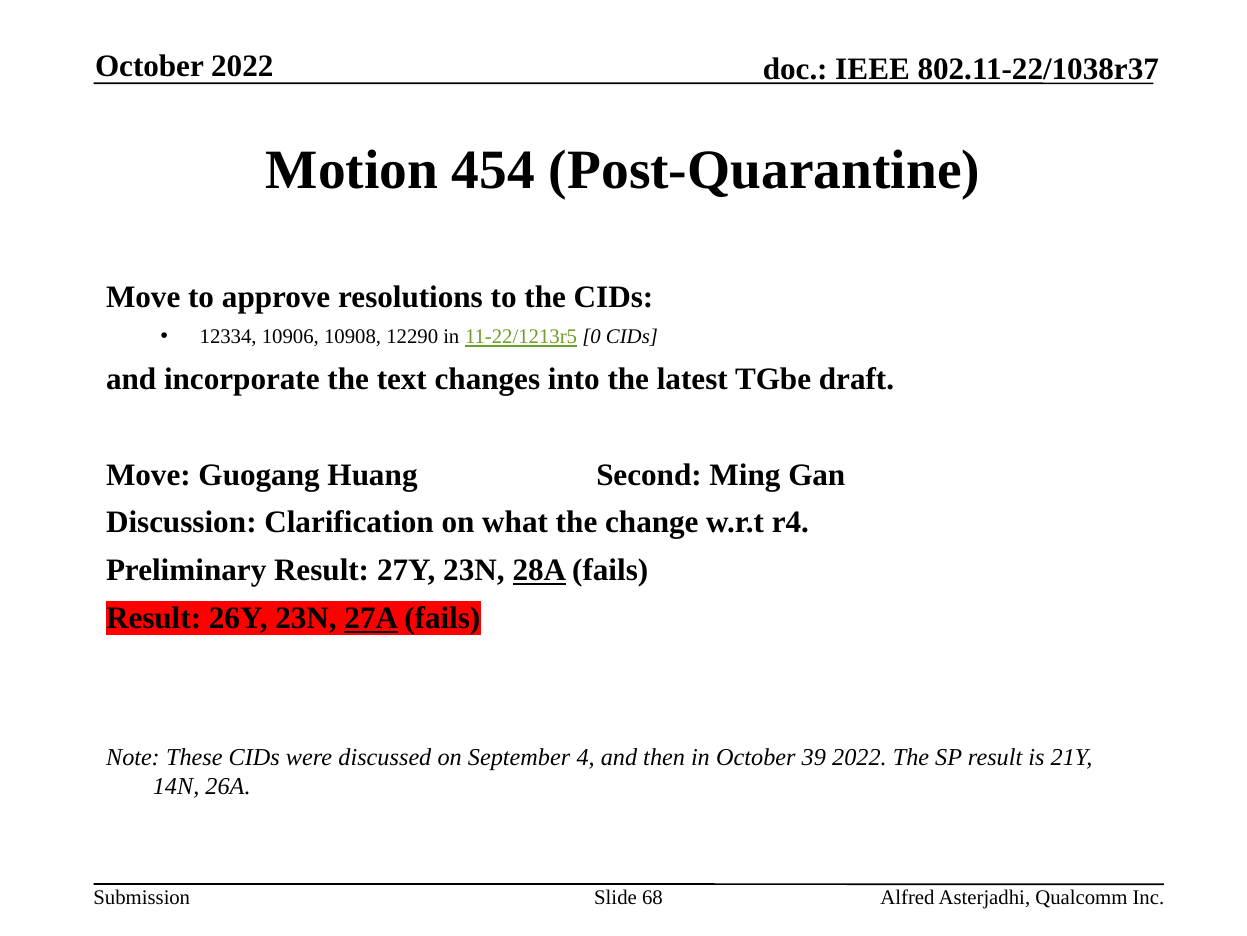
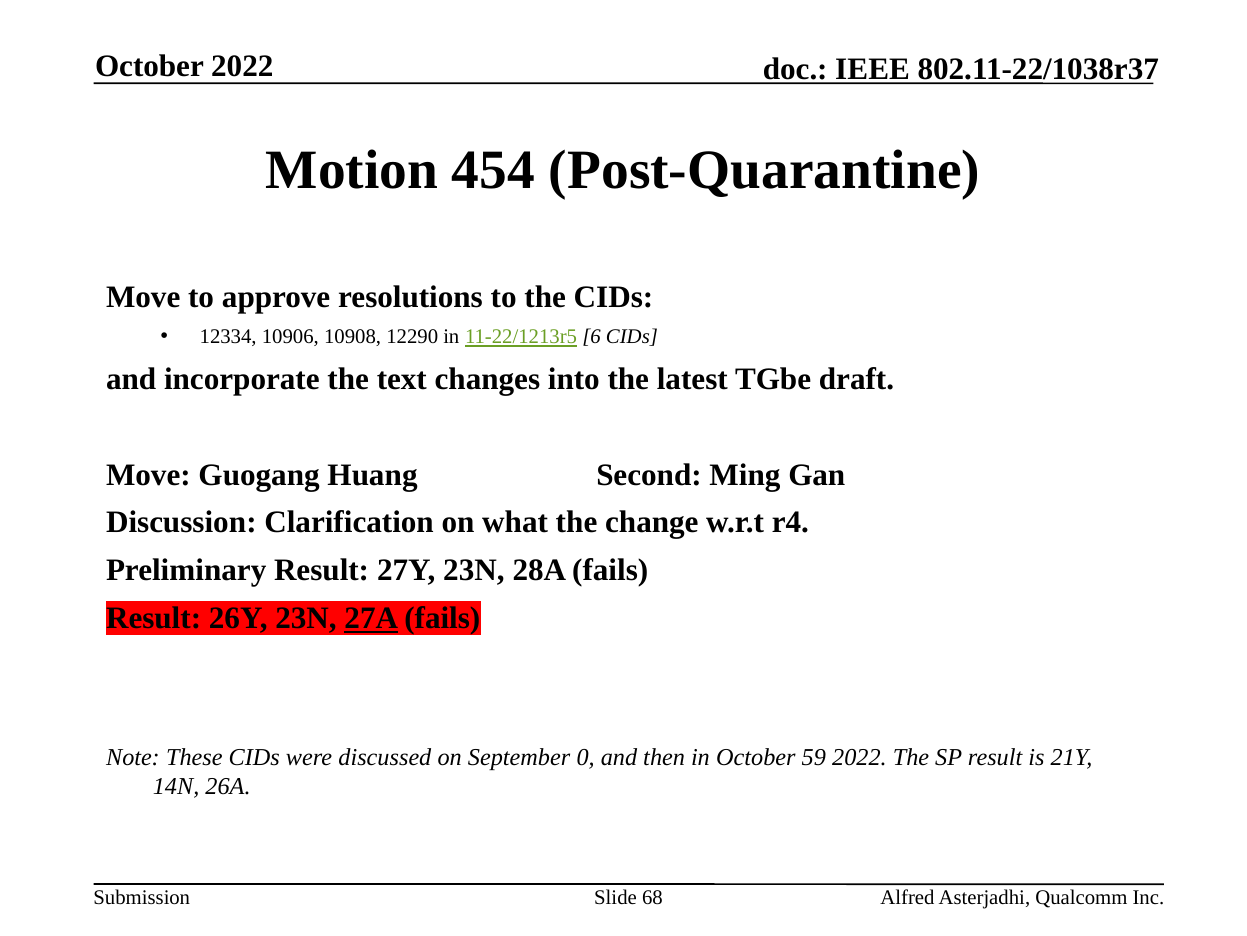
0: 0 -> 6 (592, 336)
28A underline: present -> none (539, 570)
4: 4 -> 0 (586, 757)
39: 39 -> 59 (814, 757)
